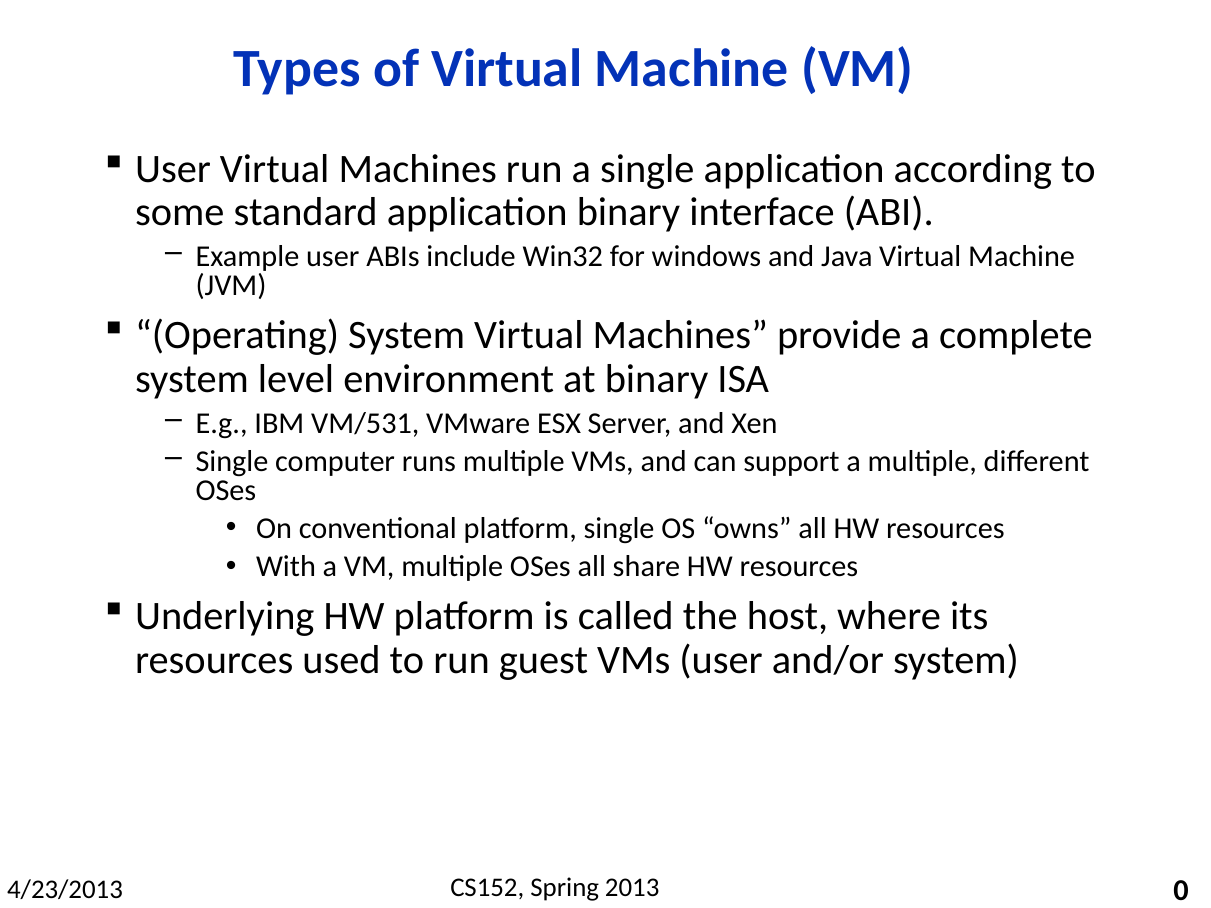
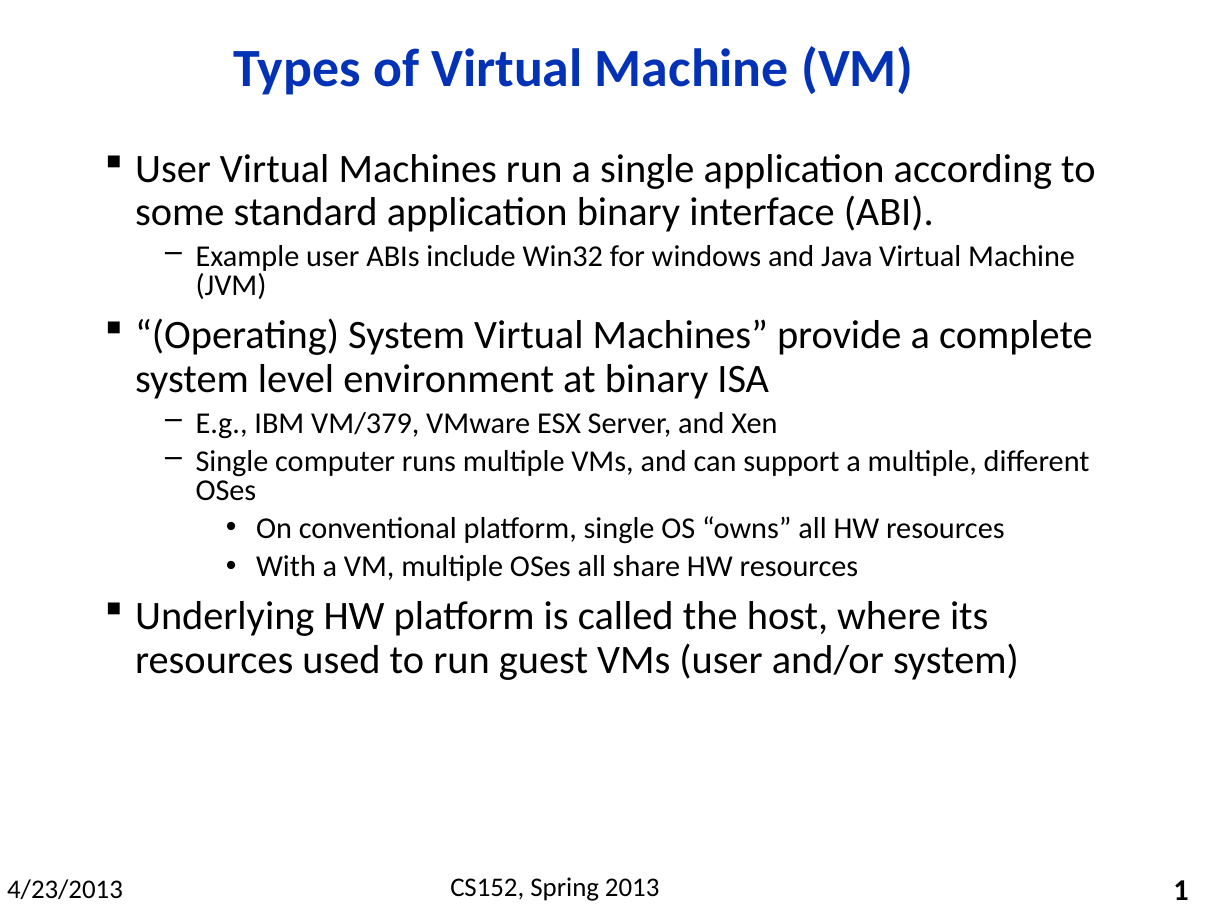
VM/531: VM/531 -> VM/379 (365, 423)
0: 0 -> 1 (1181, 891)
